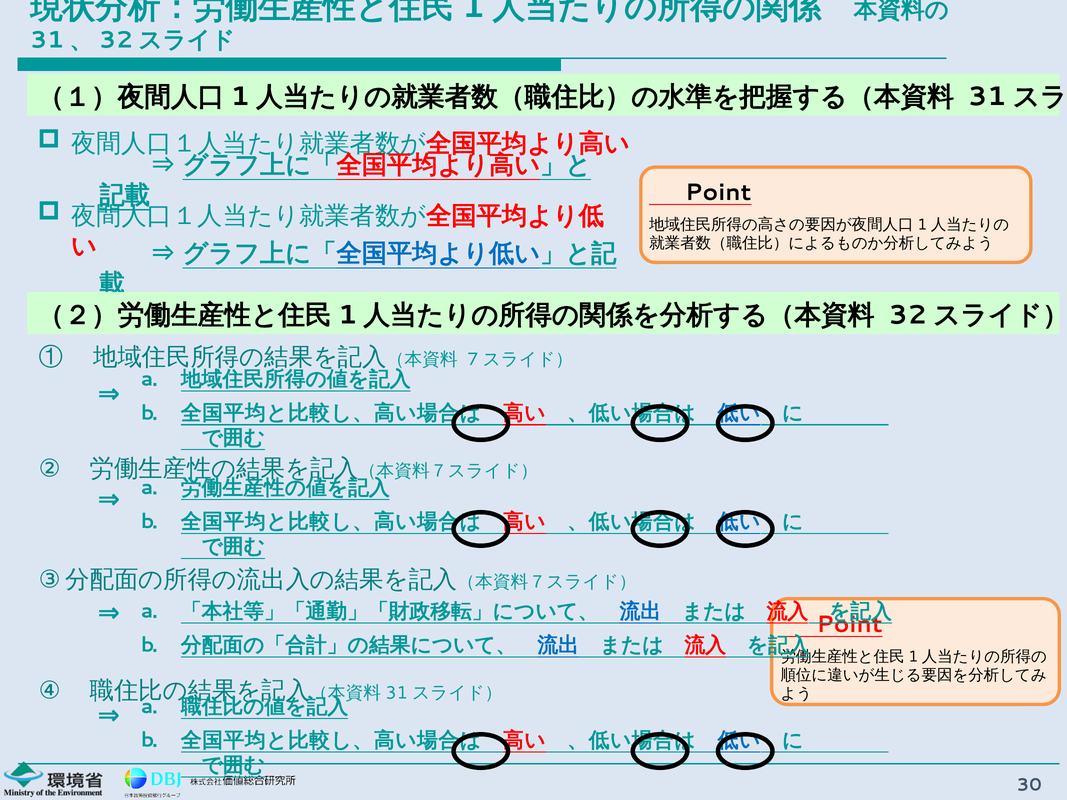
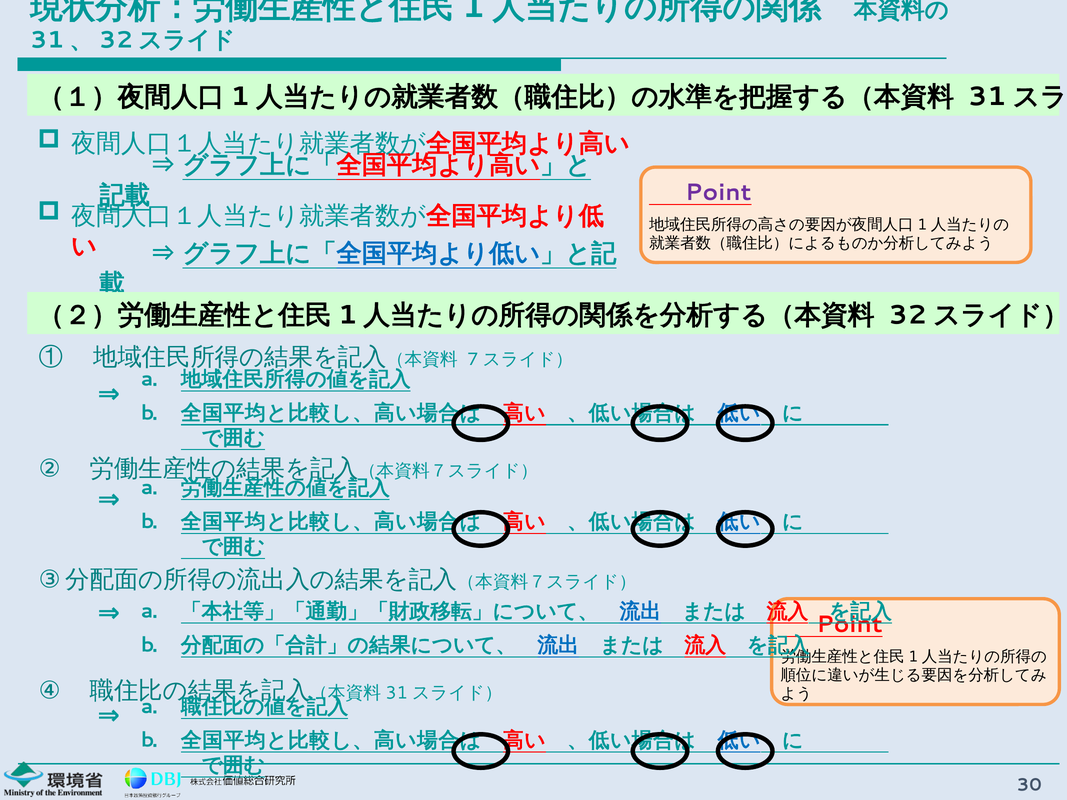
Point colour: black -> purple (718, 193)
